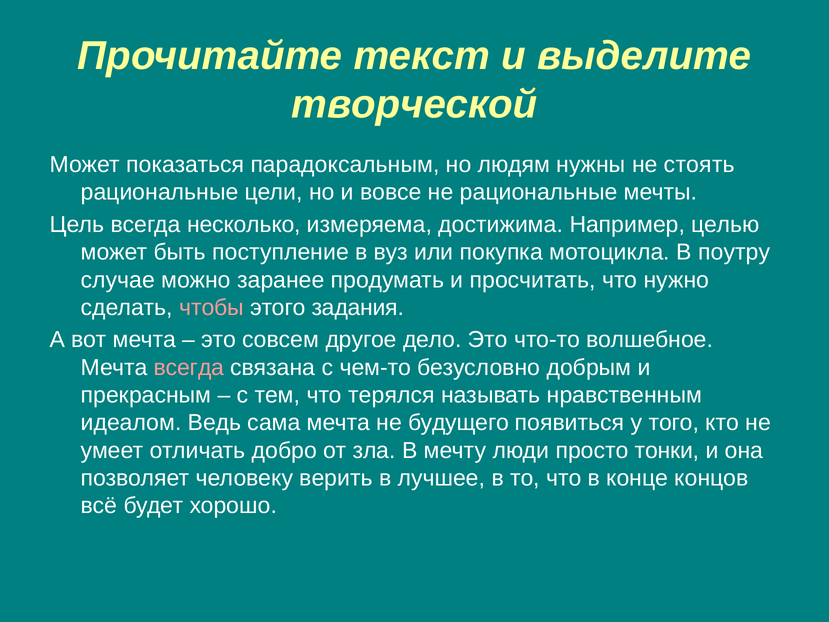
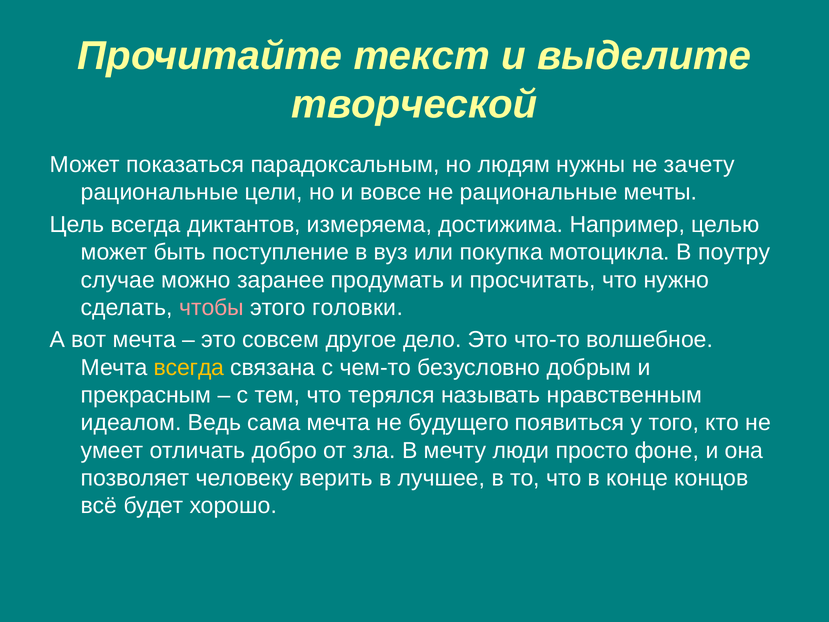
стоять: стоять -> зачету (699, 165)
несколько: несколько -> диктантов (244, 225)
задания: задания -> головки (358, 307)
всегда colour: pink -> yellow (189, 367)
тонки: тонки -> фоне (667, 450)
